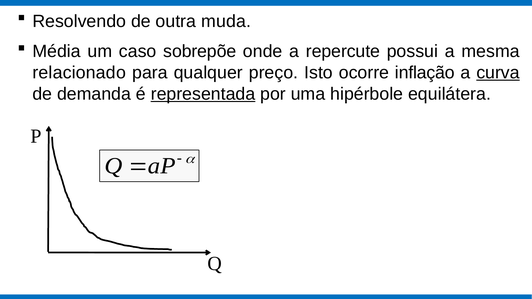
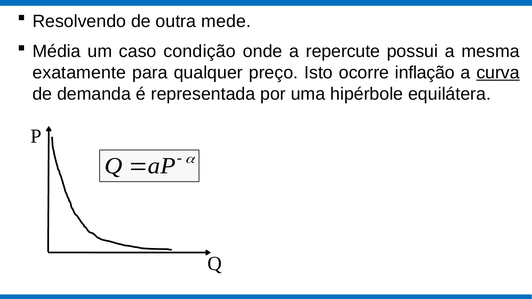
muda: muda -> mede (226, 21)
sobrepõe: sobrepõe -> condição (200, 51)
relacionado: relacionado -> exatamente (79, 73)
representada underline: present -> none (203, 94)
